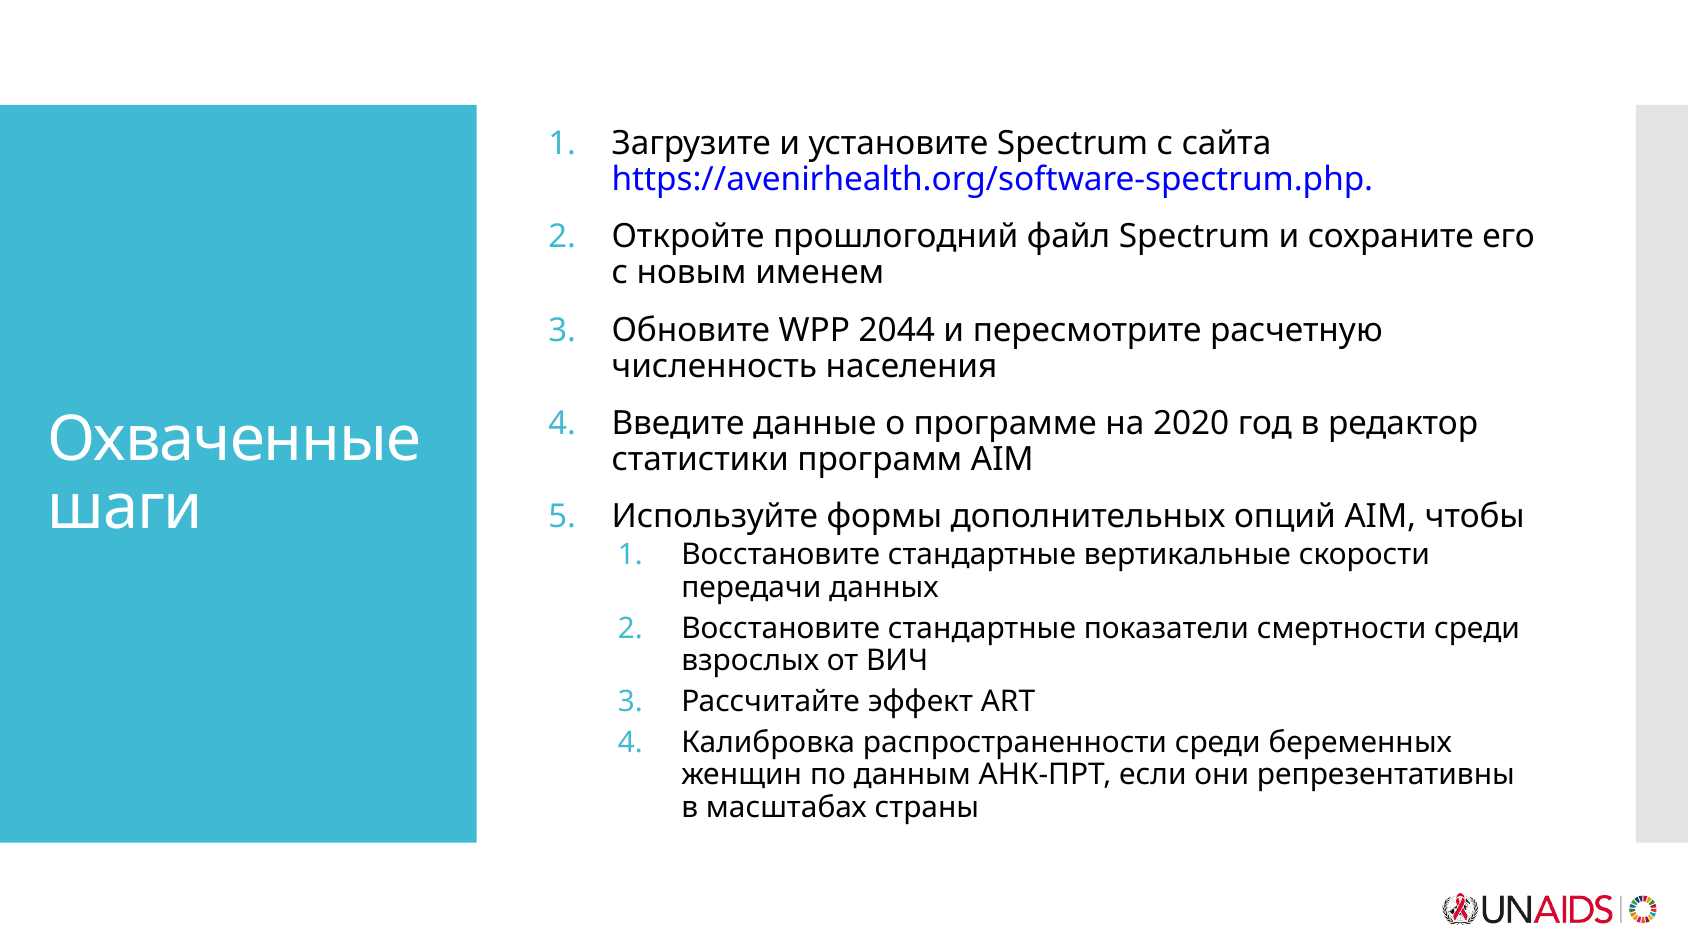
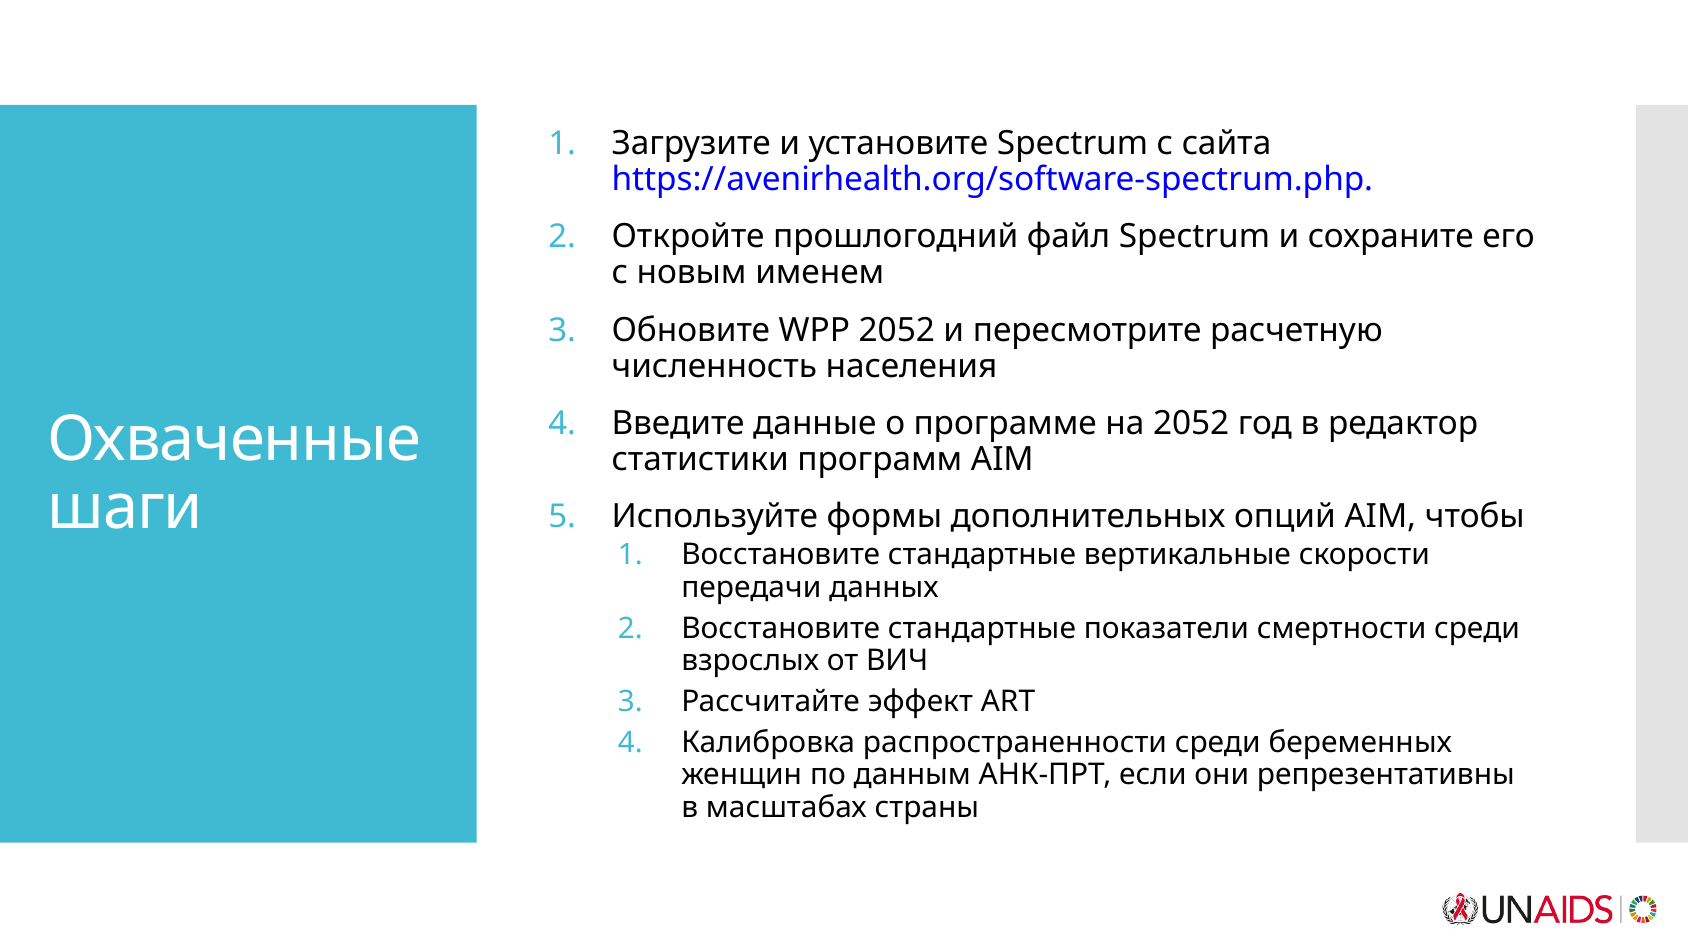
WPP 2044: 2044 -> 2052 (897, 330)
на 2020: 2020 -> 2052 (1191, 424)
